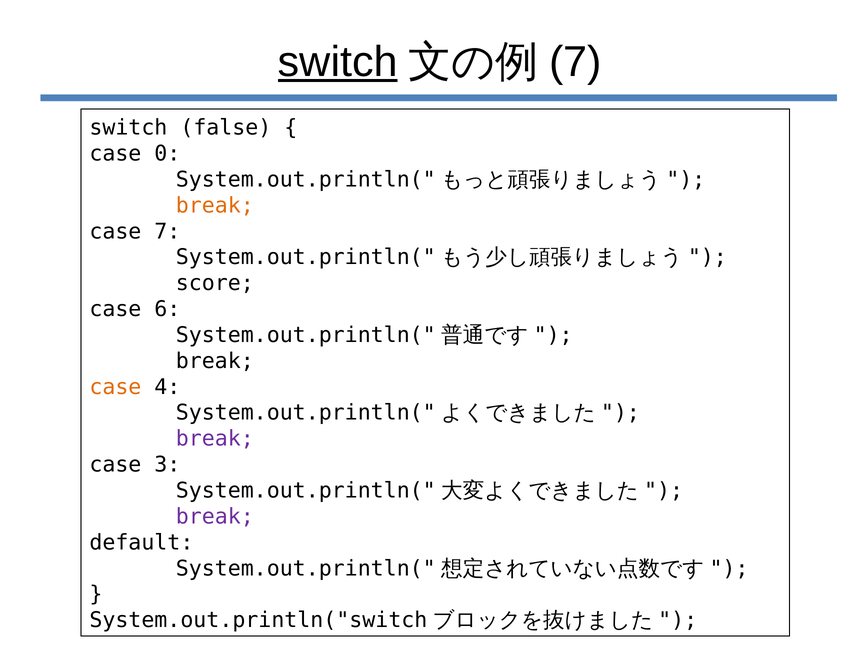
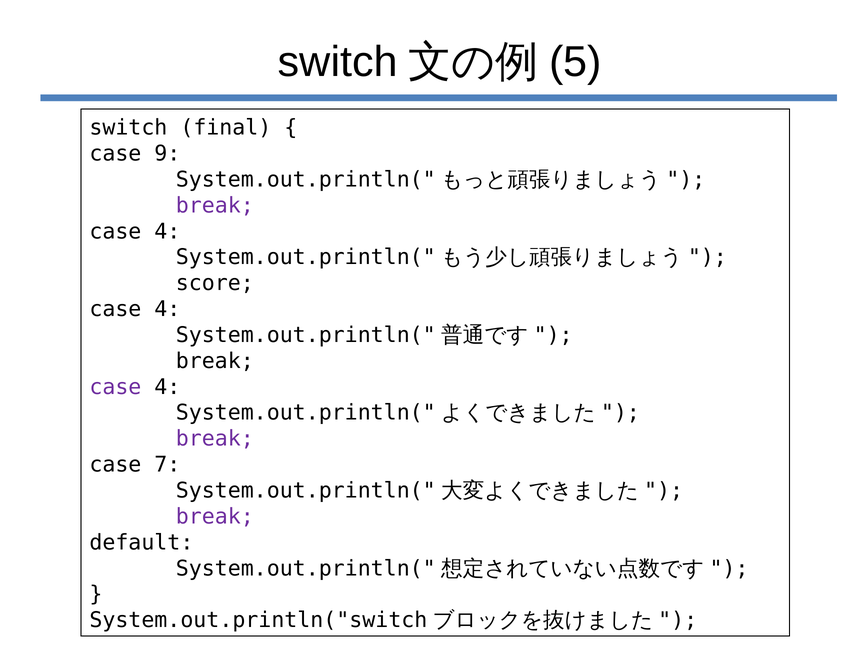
switch underline: present -> none (338, 62)
7: 7 -> 5 (575, 62)
false: false -> final (226, 128)
0: 0 -> 9 (167, 154)
break colour: orange -> purple (215, 206)
7: 7 -> 4 (167, 231)
6: 6 -> 4 (167, 309)
case colour: orange -> purple (115, 387)
3: 3 -> 7 (167, 465)
